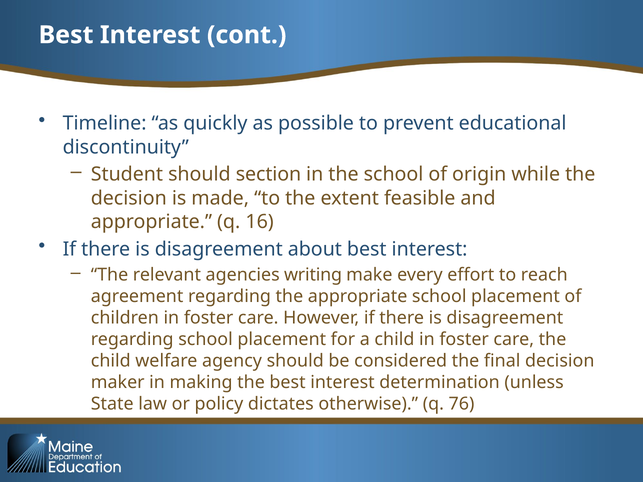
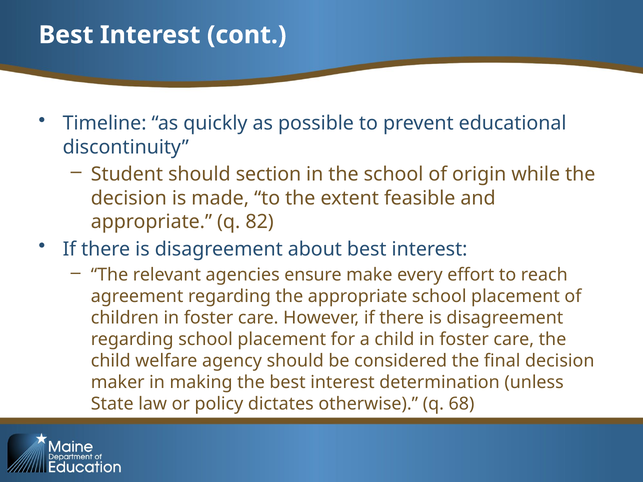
16: 16 -> 82 (260, 222)
writing: writing -> ensure (313, 275)
76: 76 -> 68 (462, 404)
